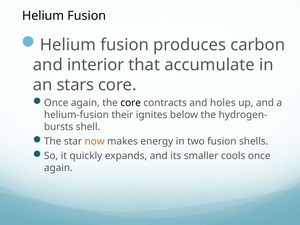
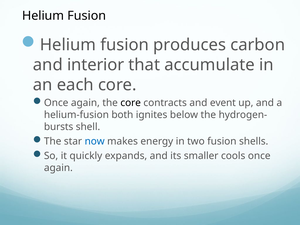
stars: stars -> each (75, 85)
holes: holes -> event (223, 103)
their: their -> both (122, 115)
now colour: orange -> blue (95, 141)
